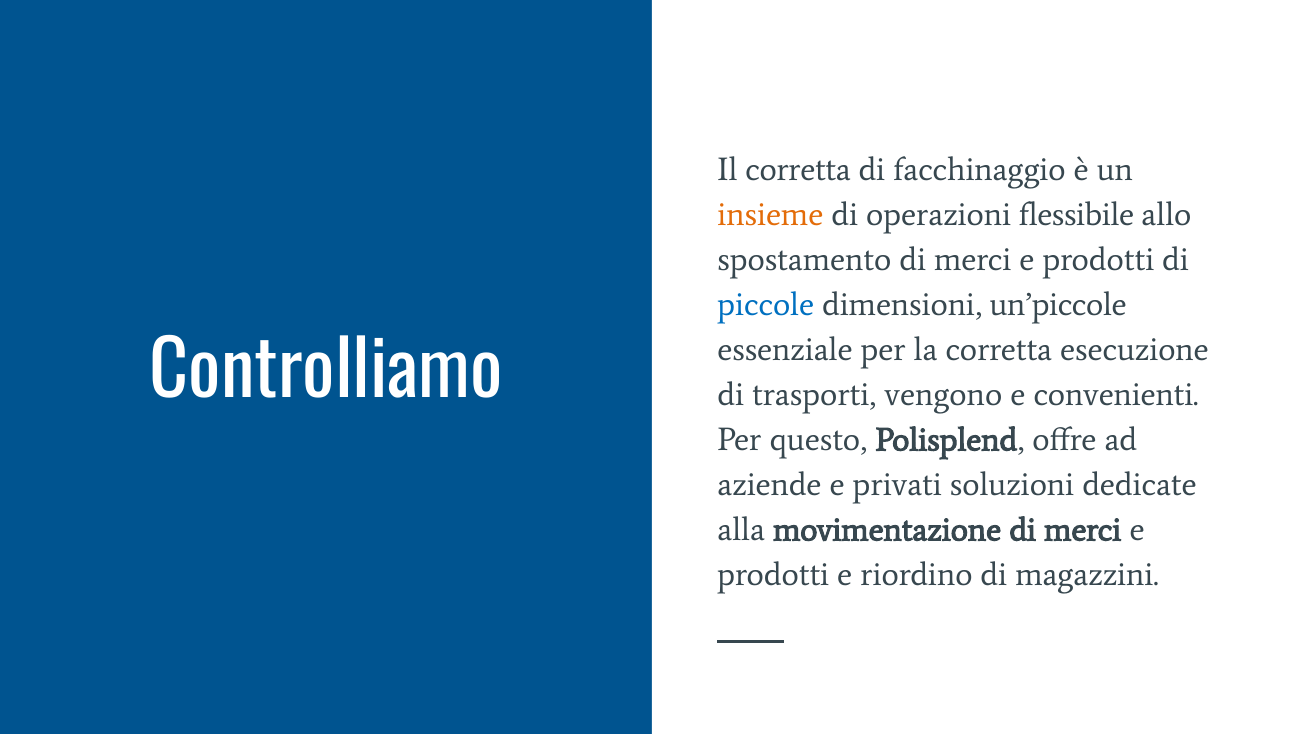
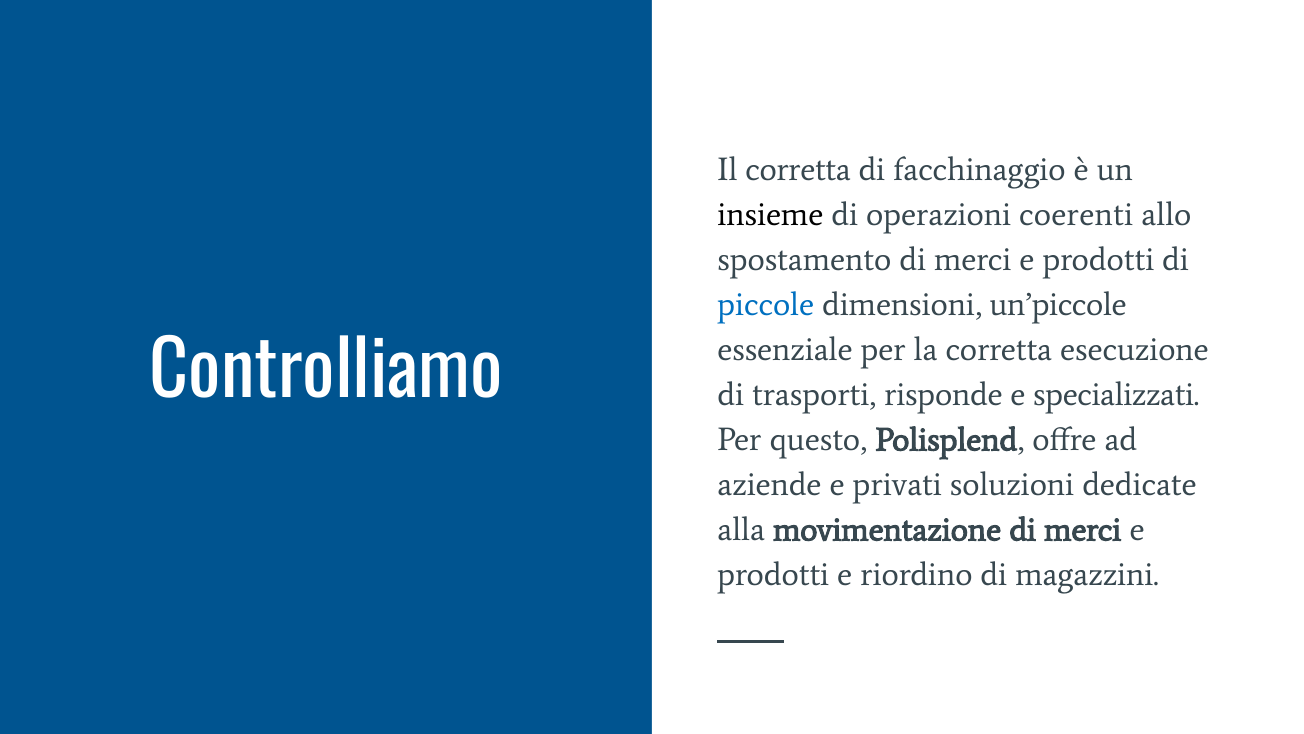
insieme colour: orange -> black (770, 215)
flessibile: flessibile -> coerenti (1076, 215)
vengono: vengono -> risponde (943, 394)
convenienti: convenienti -> specializzati (1116, 394)
